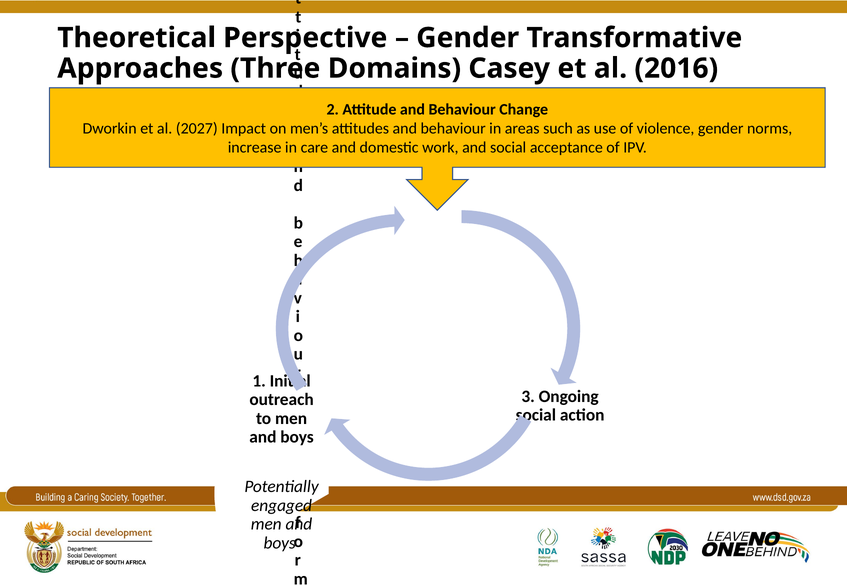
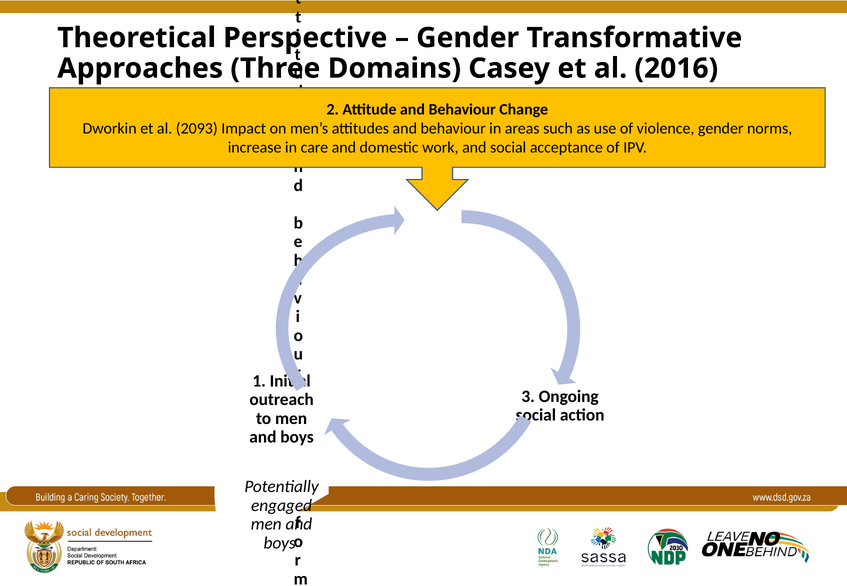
2027: 2027 -> 2093 (197, 129)
